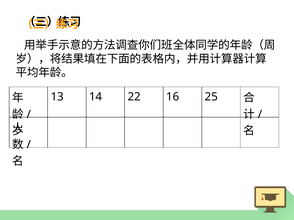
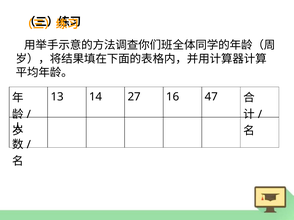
22: 22 -> 27 (134, 97)
25: 25 -> 47 (211, 97)
